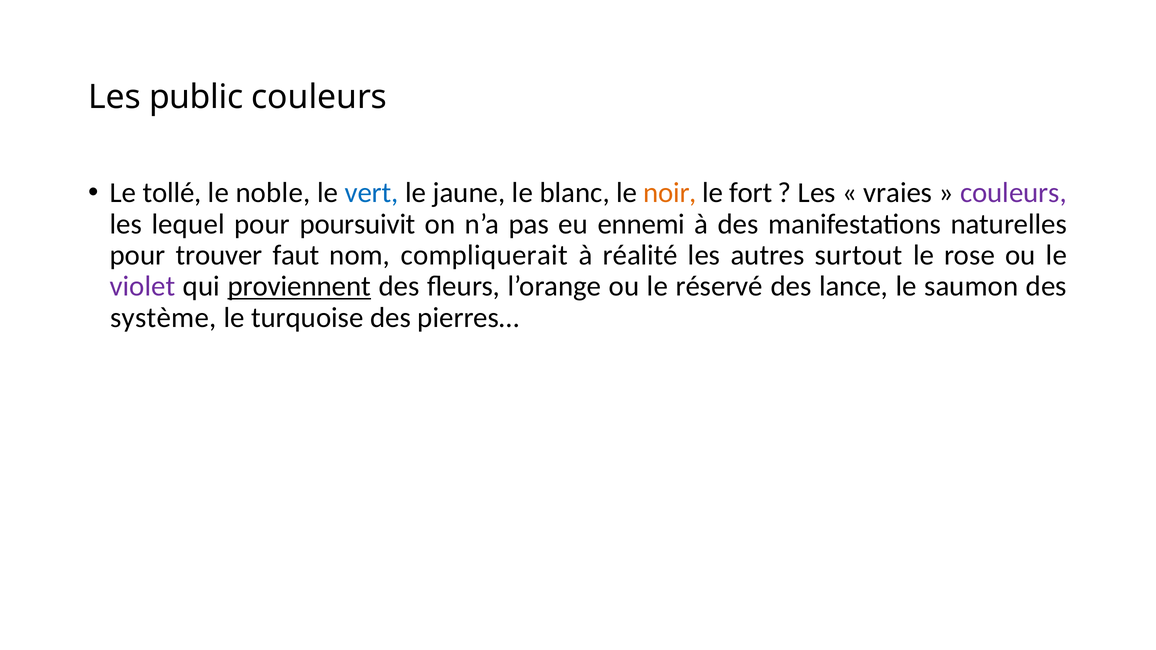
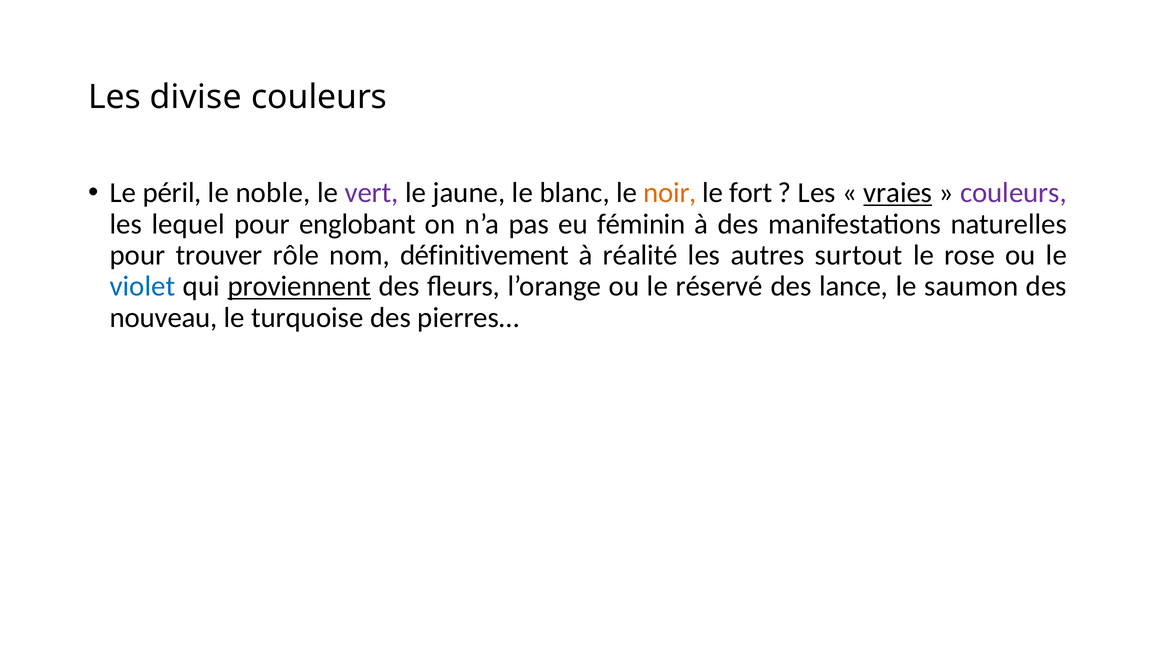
public: public -> divise (196, 97)
tollé: tollé -> péril (172, 193)
vert colour: blue -> purple (372, 193)
vraies underline: none -> present (898, 193)
poursuivit: poursuivit -> englobant (358, 224)
ennemi: ennemi -> féminin (641, 224)
faut: faut -> rôle (296, 255)
compliquerait: compliquerait -> définitivement (485, 255)
violet colour: purple -> blue (143, 286)
système: système -> nouveau (164, 318)
